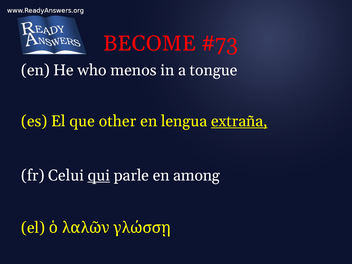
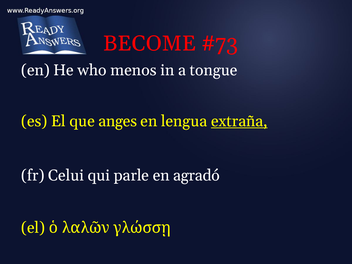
other: other -> anges (118, 121)
qui underline: present -> none (99, 175)
among: among -> agradó (197, 175)
